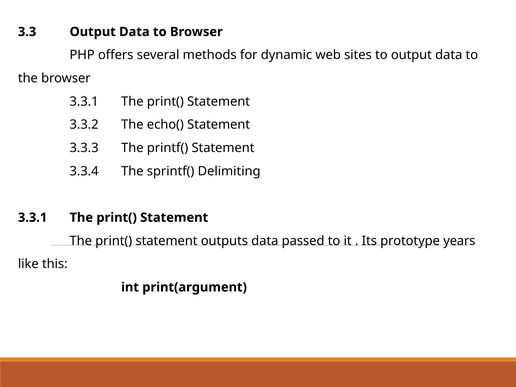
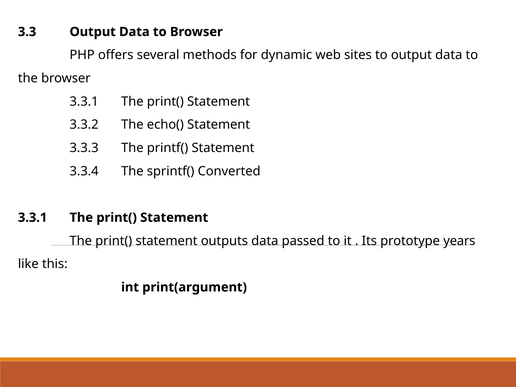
Delimiting: Delimiting -> Converted (229, 171)
